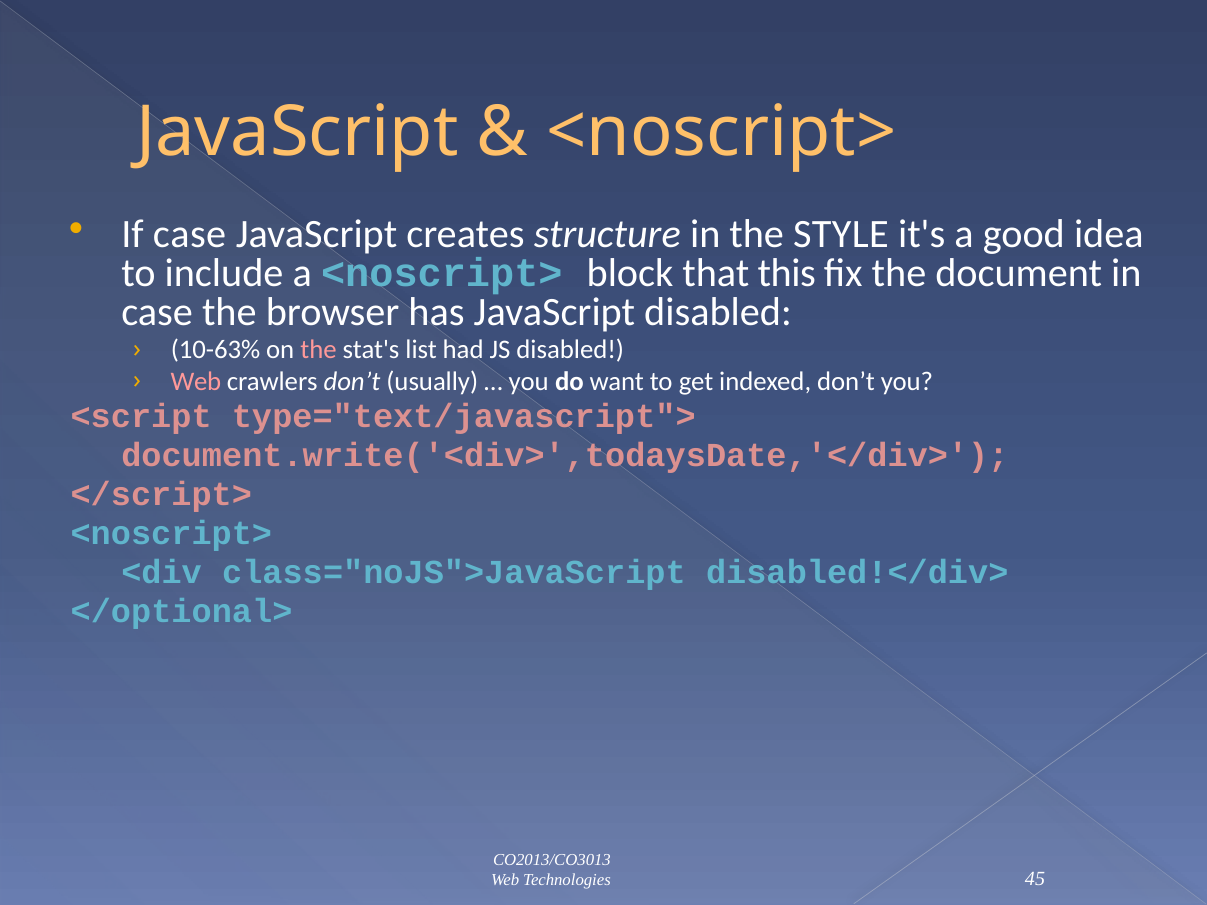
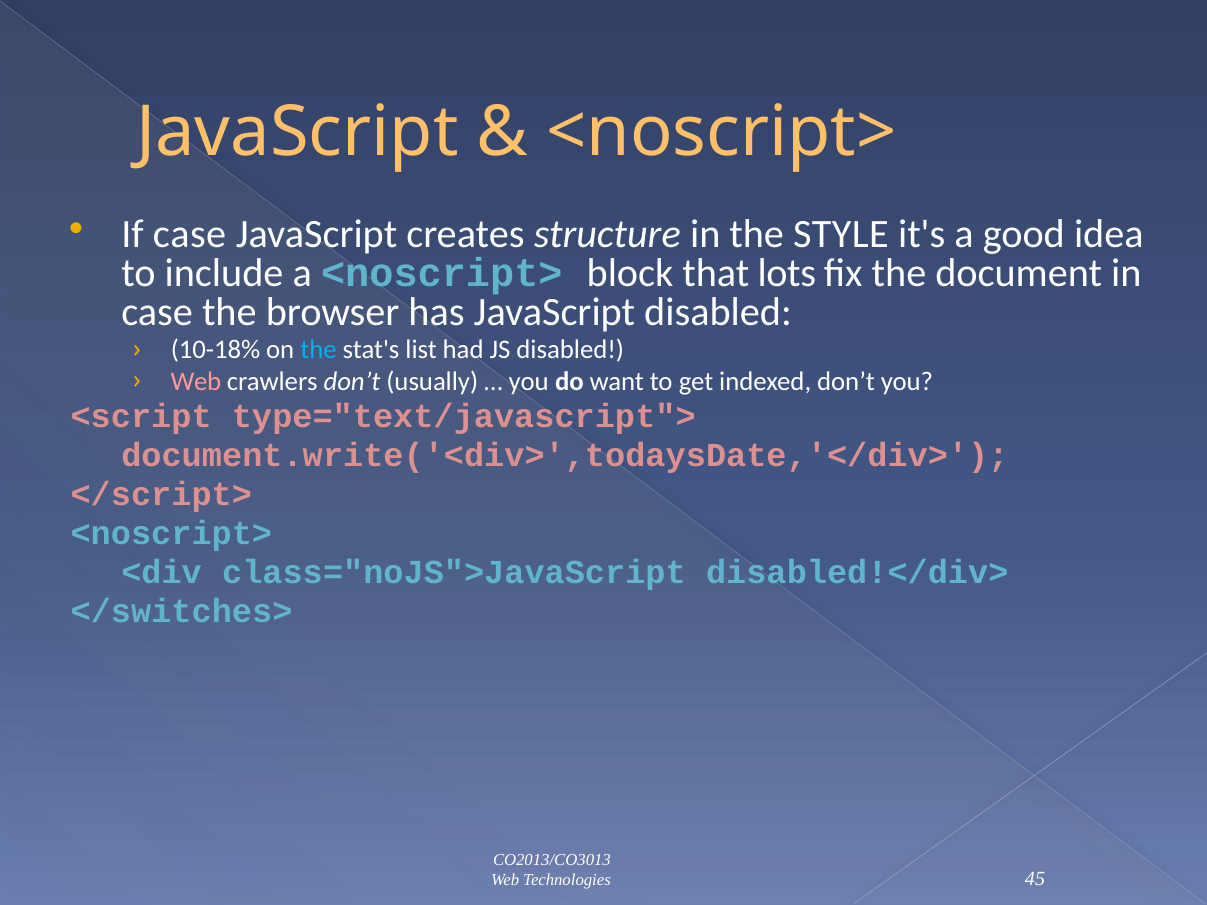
this: this -> lots (787, 273)
10-63%: 10-63% -> 10-18% (216, 350)
the colour: pink -> light blue (318, 350)
</optional>: </optional> -> </switches> (182, 611)
